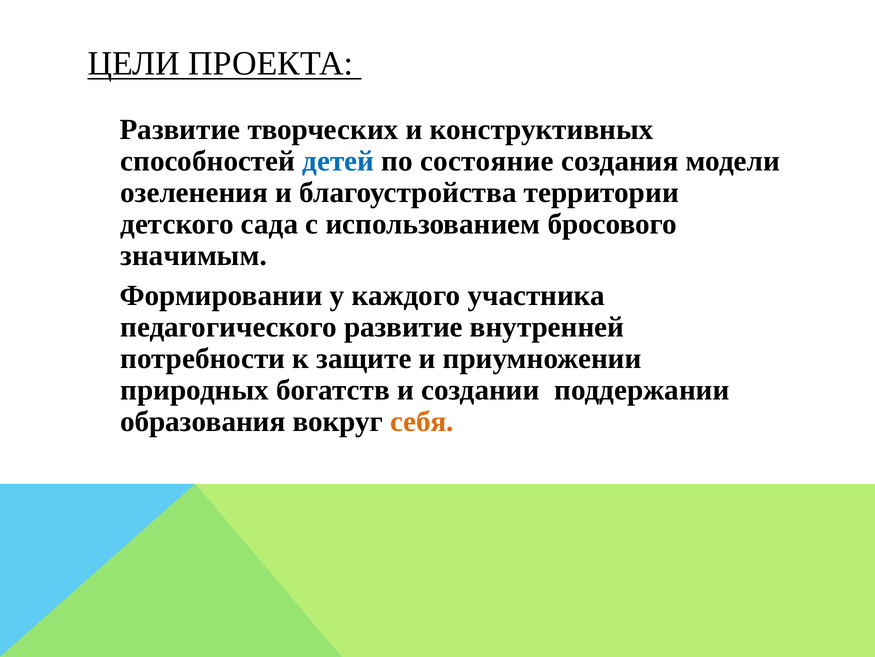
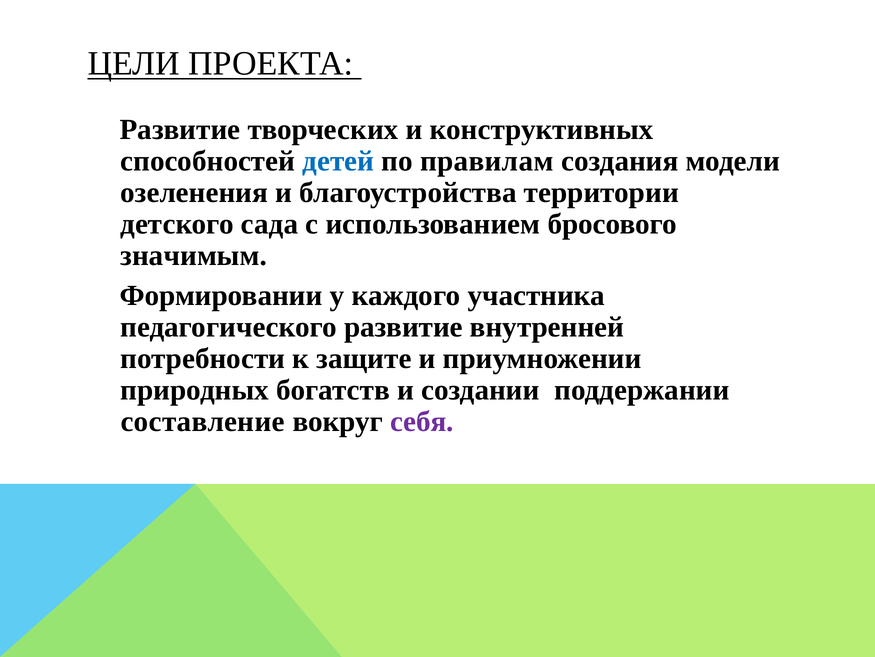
состояние: состояние -> правилам (487, 161)
образования: образования -> составление (203, 421)
себя colour: orange -> purple (422, 421)
